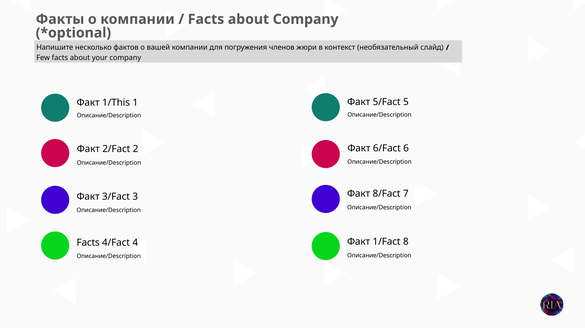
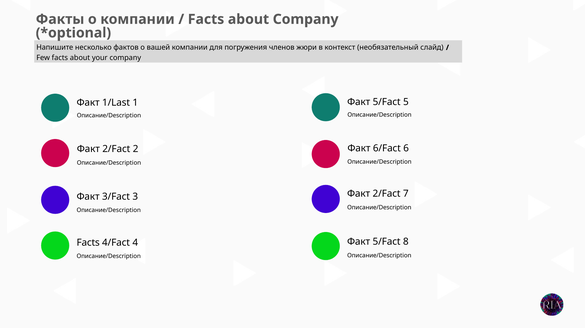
1/This: 1/This -> 1/Last (116, 103)
8/Fact: 8/Fact -> 2/Fact (387, 194)
1/Fact: 1/Fact -> 5/Fact (387, 242)
